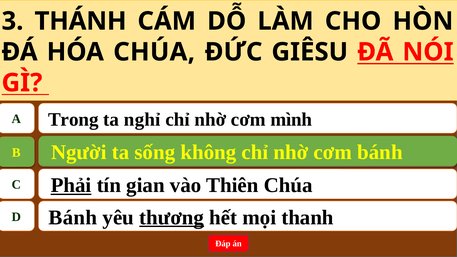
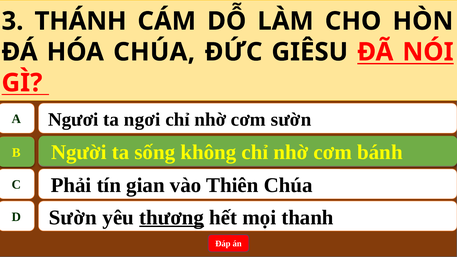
Trong: Trong -> Ngươi (73, 120)
nghỉ: nghỉ -> ngơi (142, 120)
cơm mình: mình -> sườn (291, 120)
Phải underline: present -> none (71, 185)
D Bánh: Bánh -> Sườn (73, 217)
